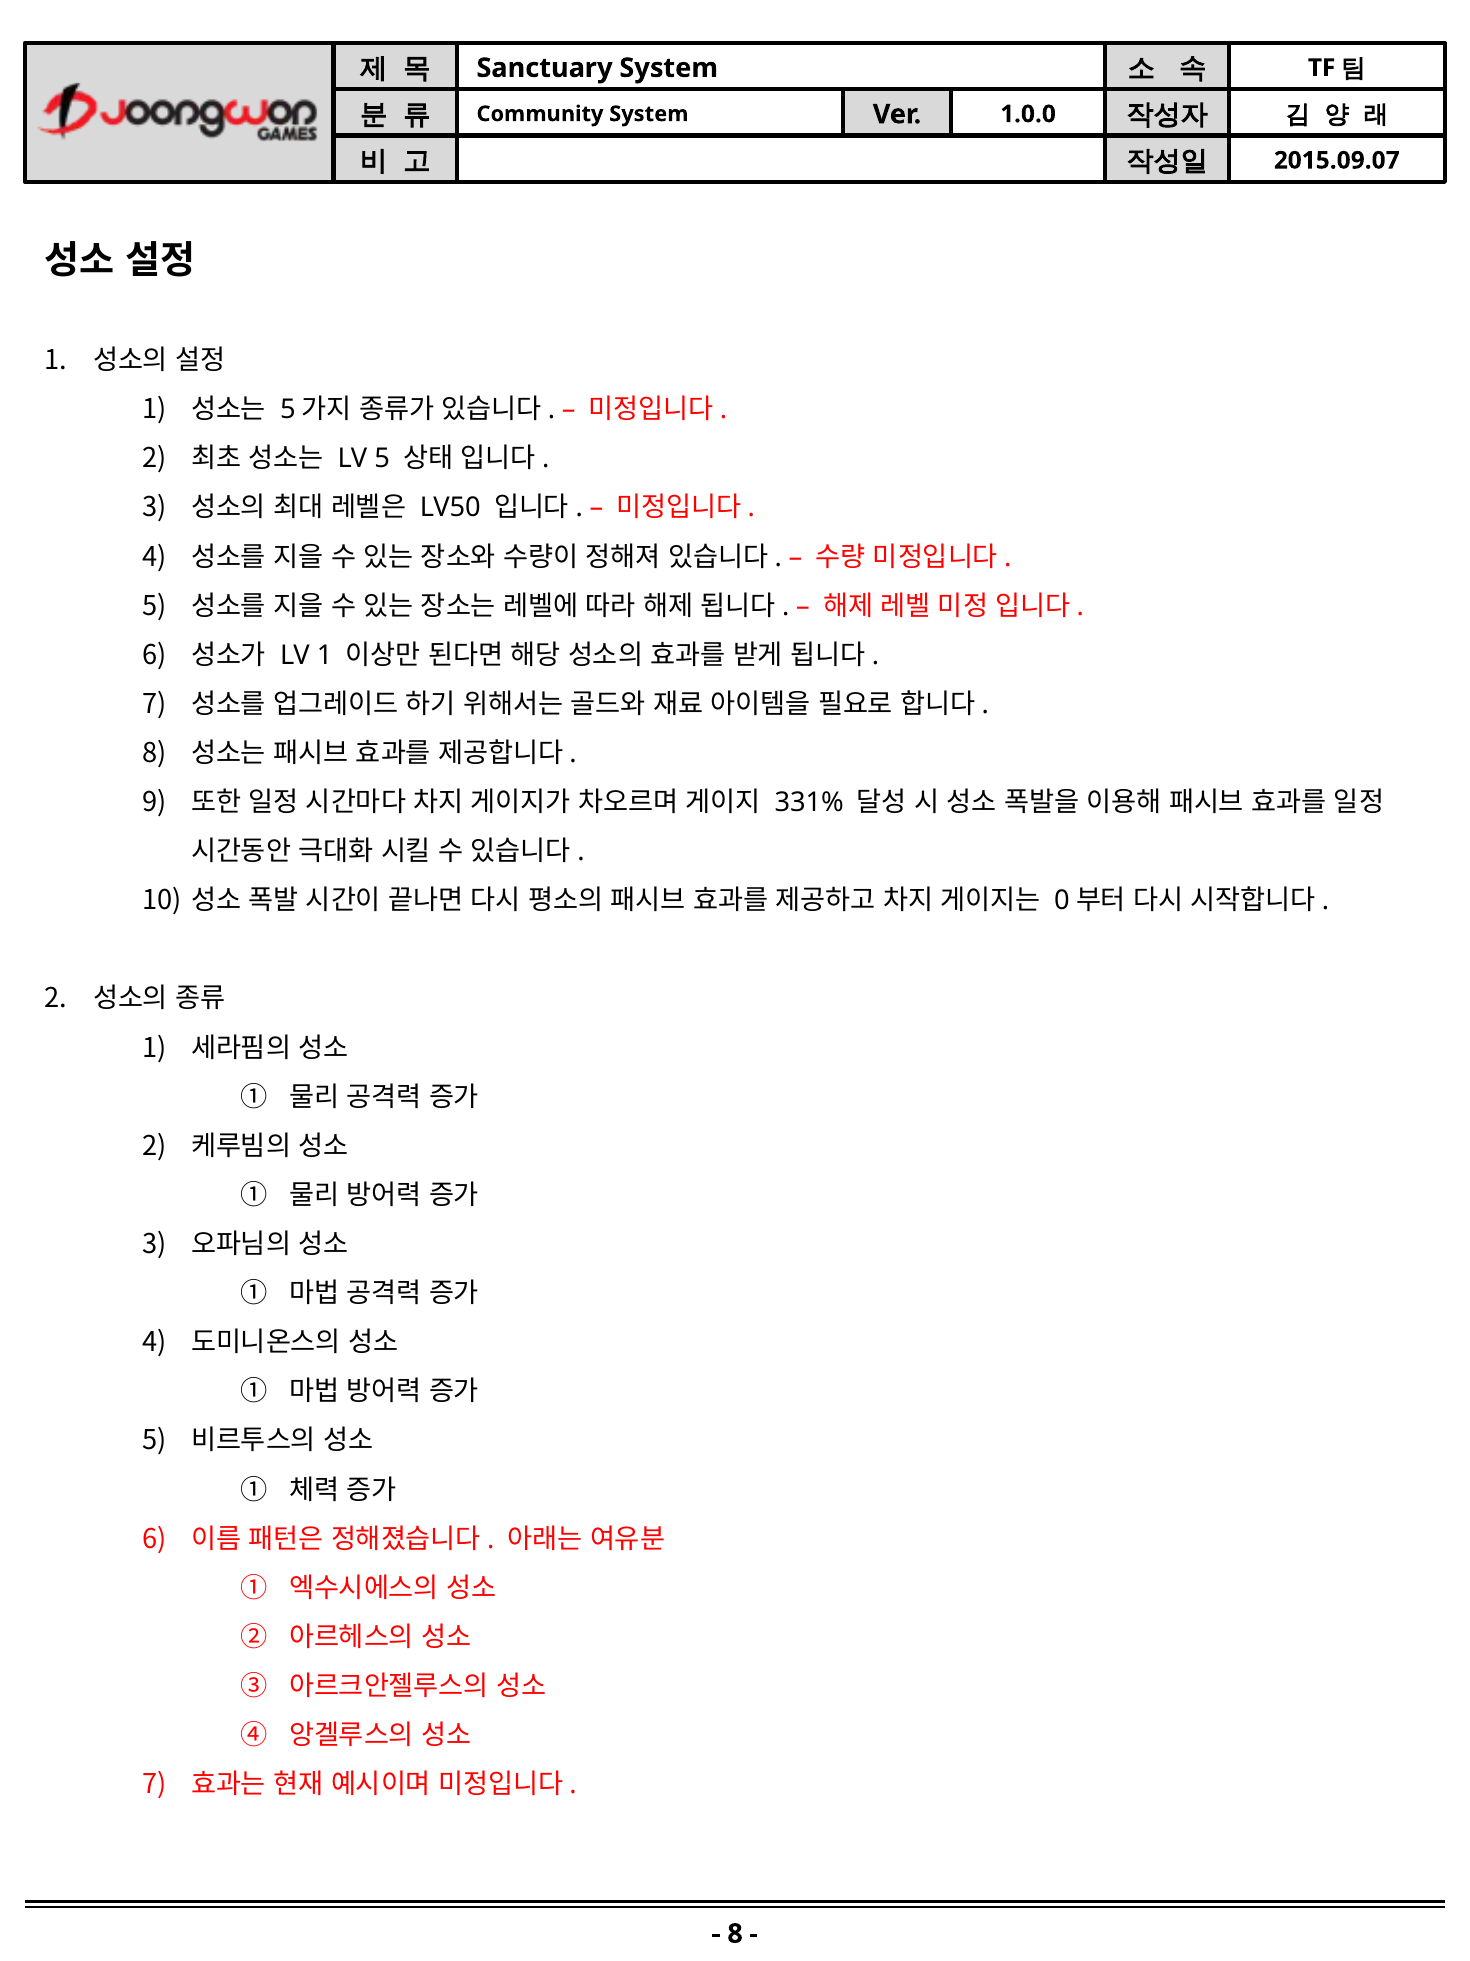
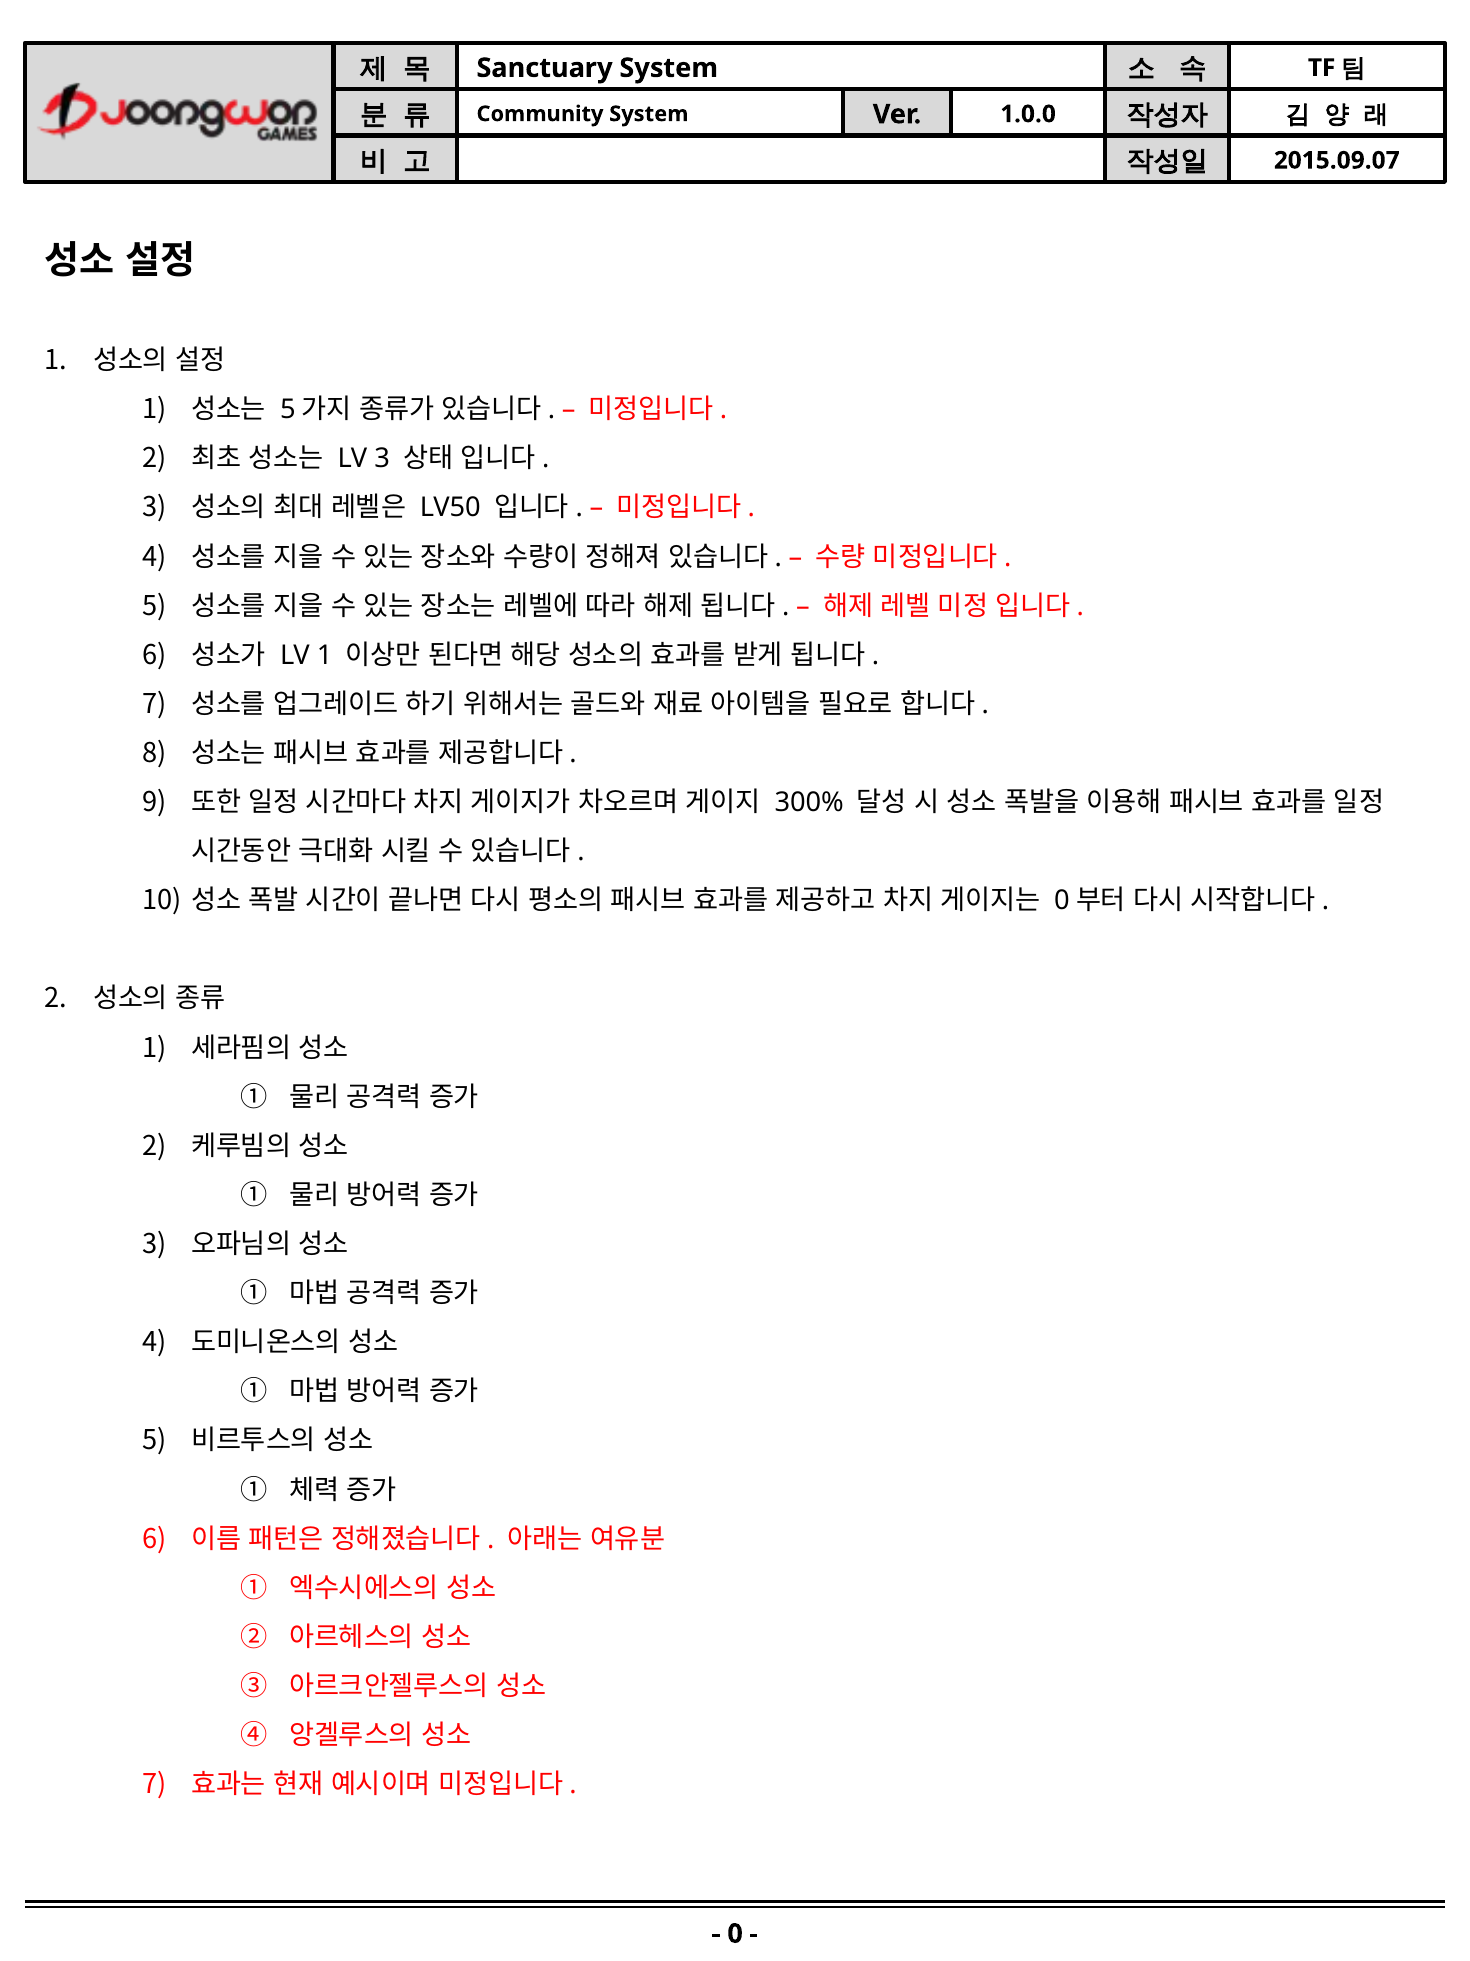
LV 5: 5 -> 3 (382, 459)
331%: 331% -> 300% (809, 802)
8: 8 -> 0 (735, 1933)
